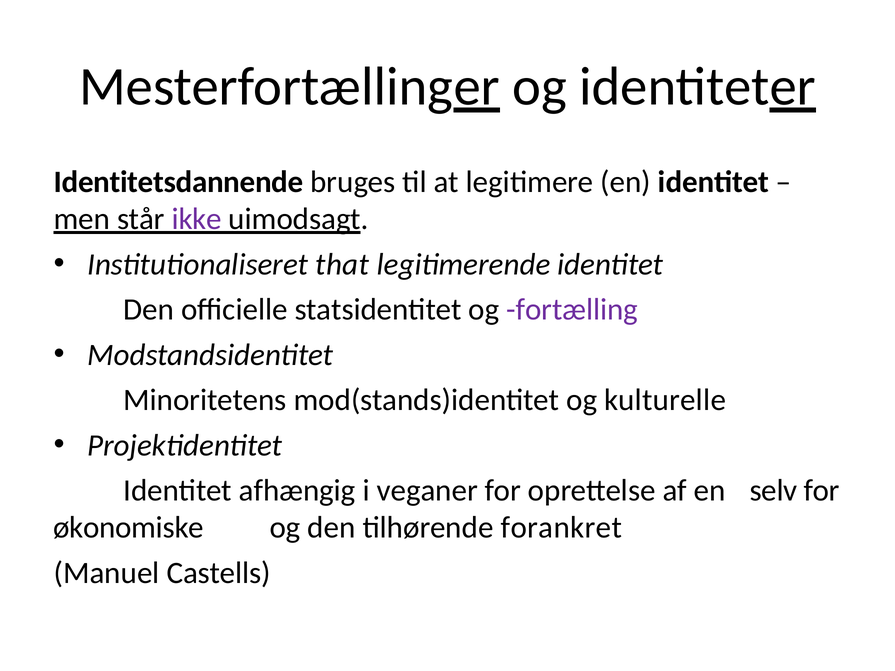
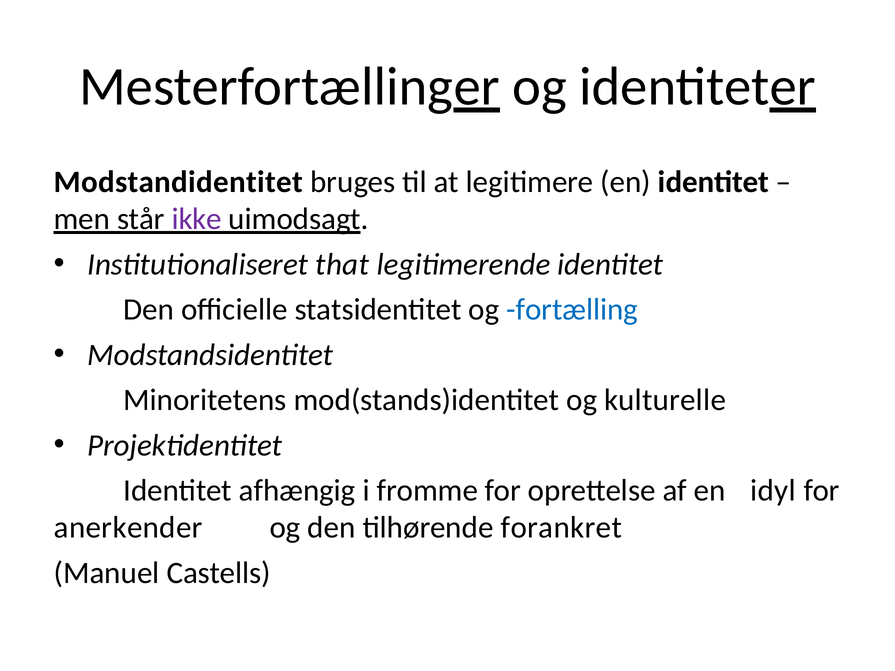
Identitetsdannende: Identitetsdannende -> Modstandidentitet (178, 182)
fortælling colour: purple -> blue (572, 310)
veganer: veganer -> fromme (427, 491)
selv: selv -> idyl (773, 491)
økonomiske: økonomiske -> anerkender (128, 528)
